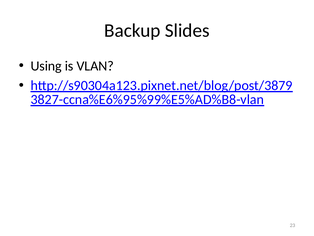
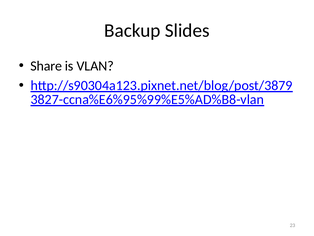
Using: Using -> Share (46, 66)
